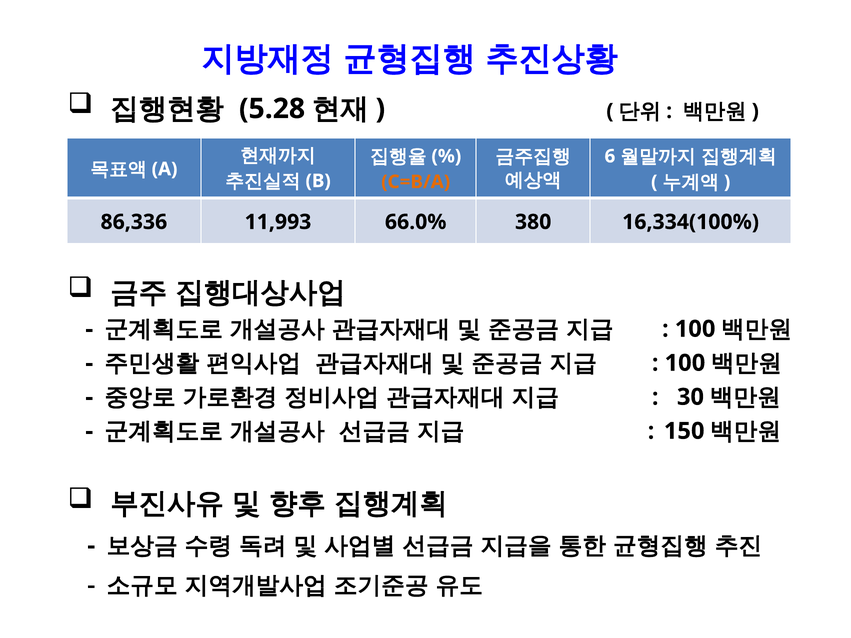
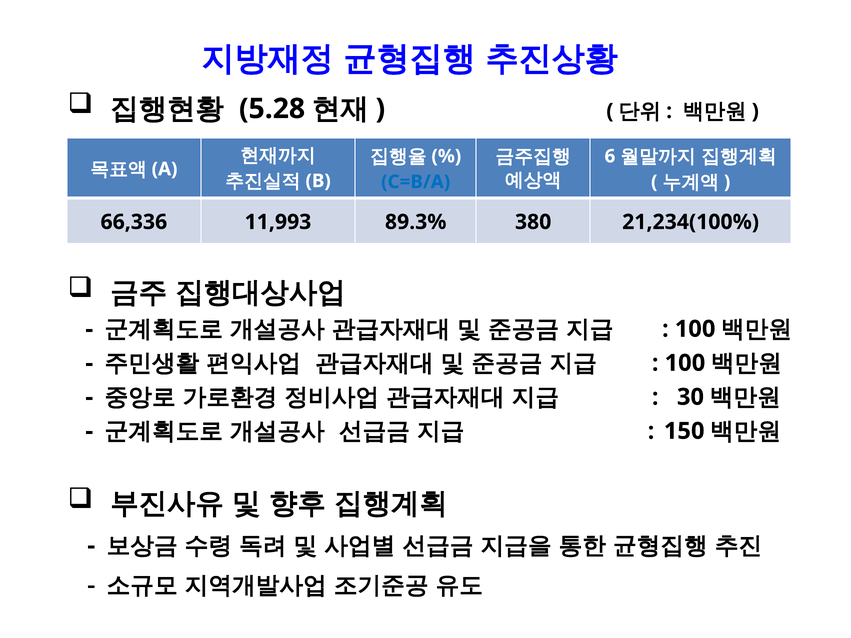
C=B/A colour: orange -> blue (416, 182)
86,336: 86,336 -> 66,336 (134, 222)
66.0%: 66.0% -> 89.3% (416, 222)
16,334(100%: 16,334(100% -> 21,234(100% (691, 222)
